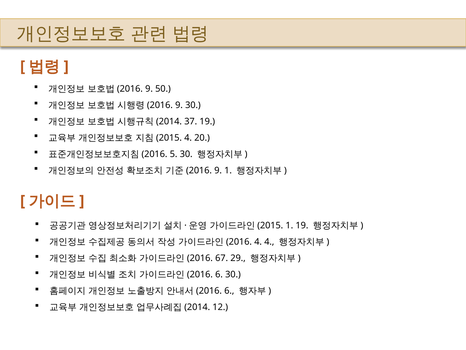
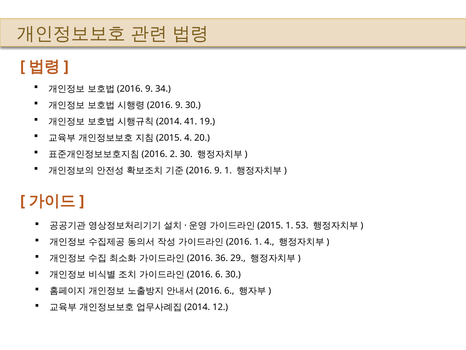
50: 50 -> 34 (163, 89)
37: 37 -> 41 (191, 121)
5: 5 -> 2 (174, 154)
1 19: 19 -> 53 (302, 225)
4: 4 -> 1 (258, 242)
67: 67 -> 36 (222, 258)
